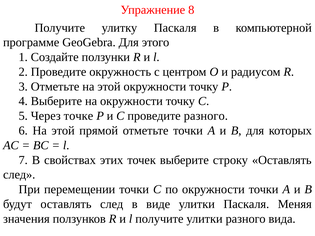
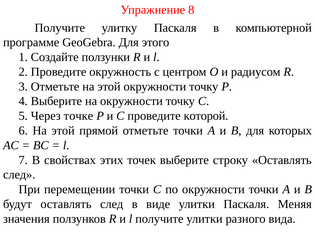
проведите разного: разного -> которой (206, 116)
